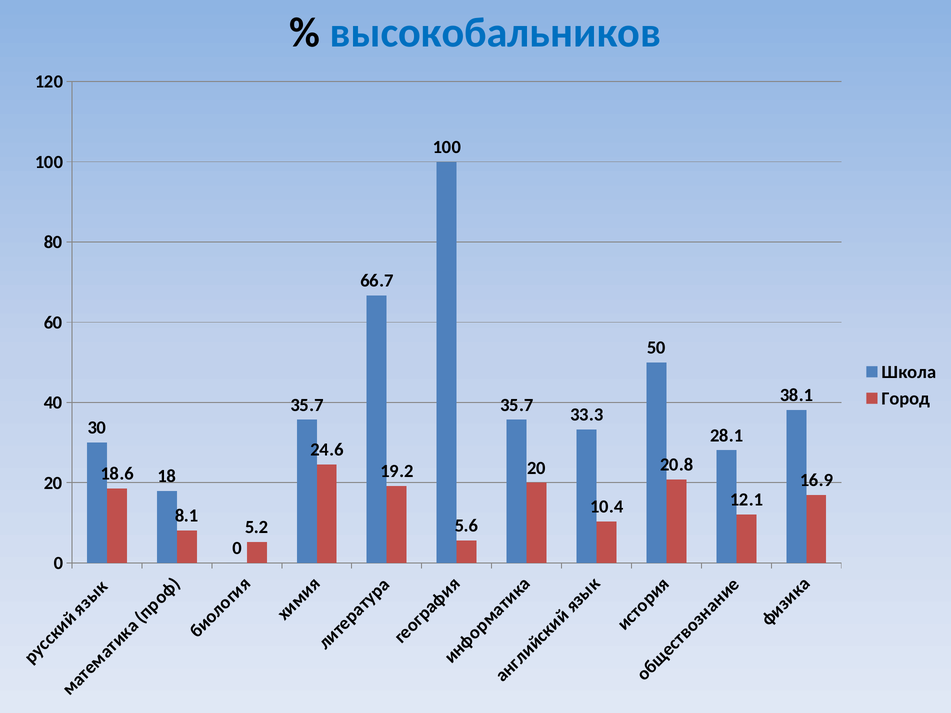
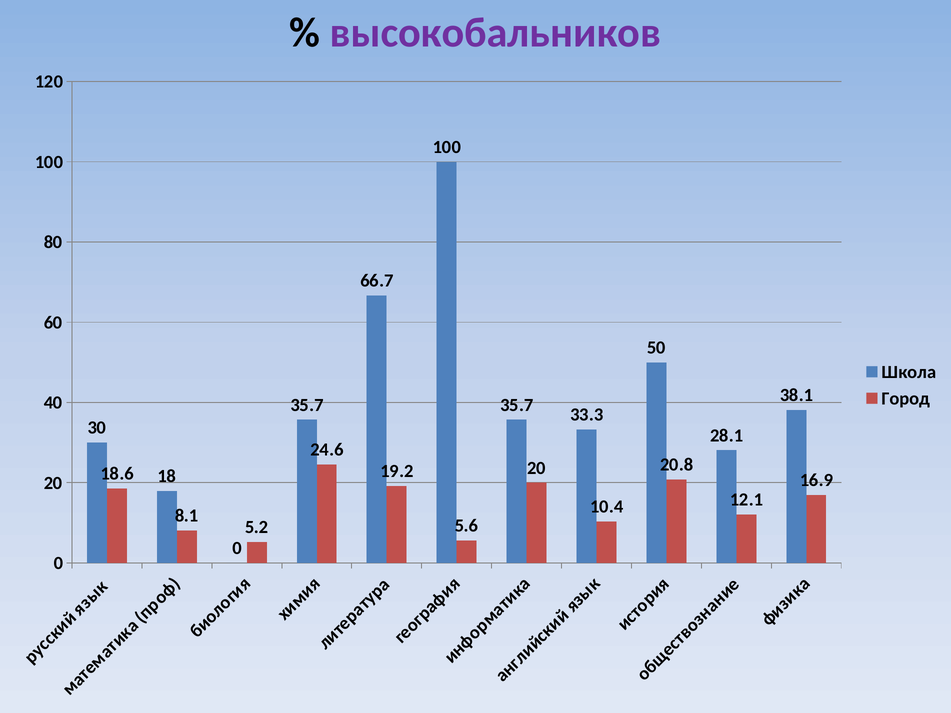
высокобальников colour: blue -> purple (495, 33)
